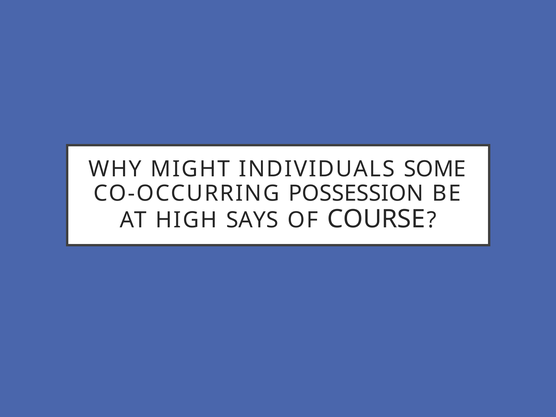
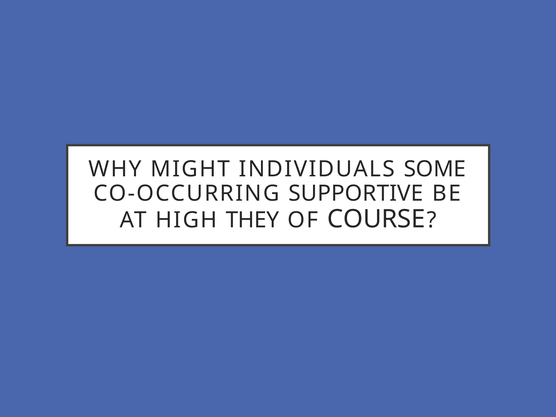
POSSESSION: POSSESSION -> SUPPORTIVE (356, 193)
SAYS: SAYS -> THEY (252, 220)
